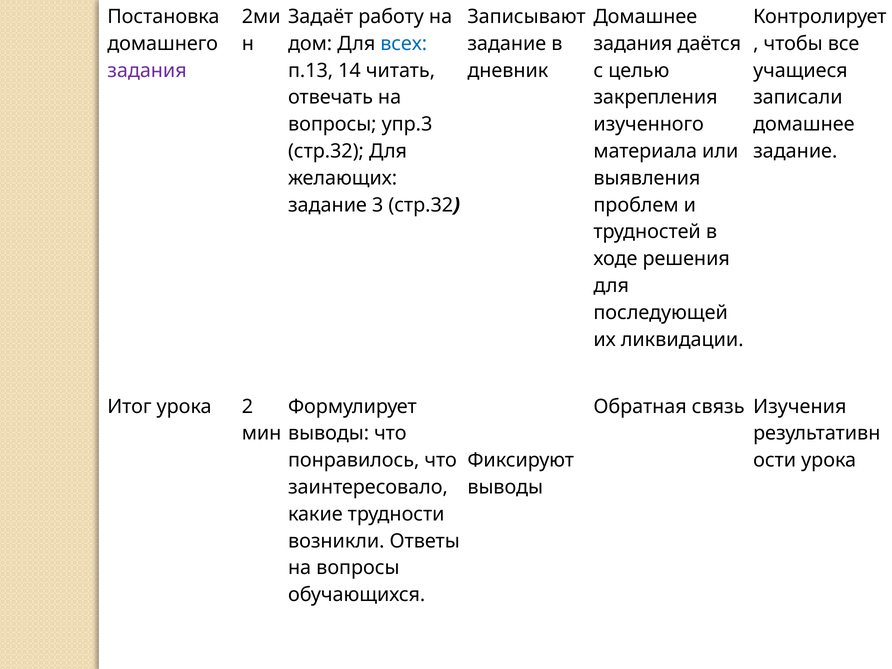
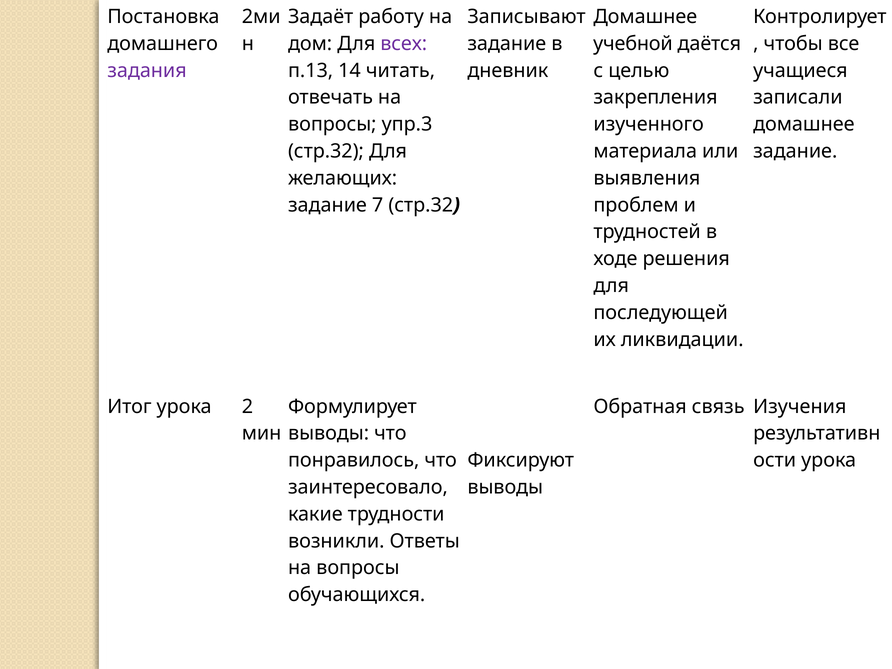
всех colour: blue -> purple (404, 44)
задания: задания -> учебной (633, 44)
3: 3 -> 7 (378, 205)
